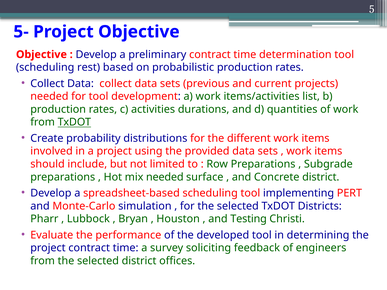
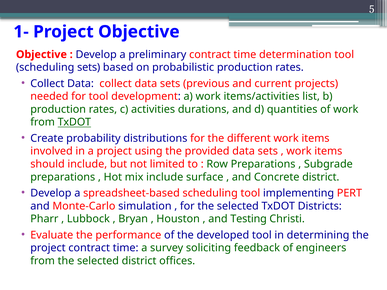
5-: 5- -> 1- (21, 32)
scheduling rest: rest -> sets (89, 67)
mix needed: needed -> include (165, 177)
